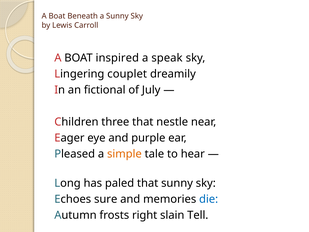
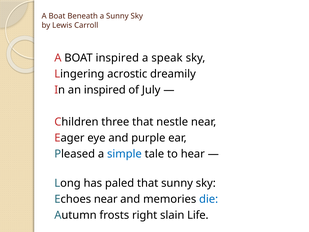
couplet: couplet -> acrostic (127, 74)
an fictional: fictional -> inspired (105, 90)
simple colour: orange -> blue (124, 154)
Echoes sure: sure -> near (106, 199)
Tell: Tell -> Life (198, 215)
